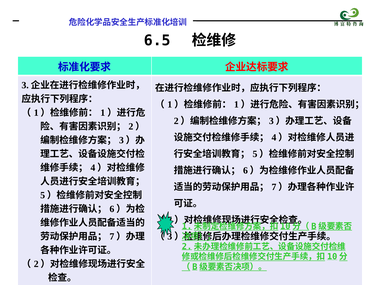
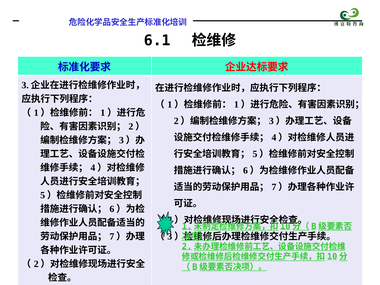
6.5: 6.5 -> 6.1 (157, 41)
